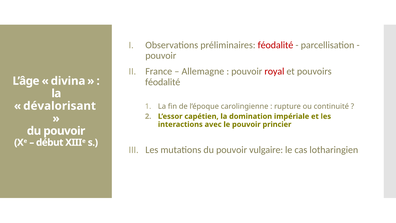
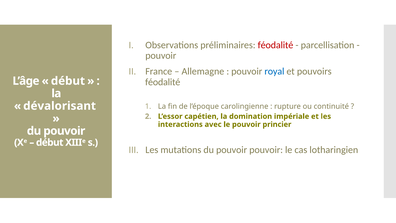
royal colour: red -> blue (274, 71)
divina: divina -> début (68, 81)
pouvoir vulgaire: vulgaire -> pouvoir (266, 150)
